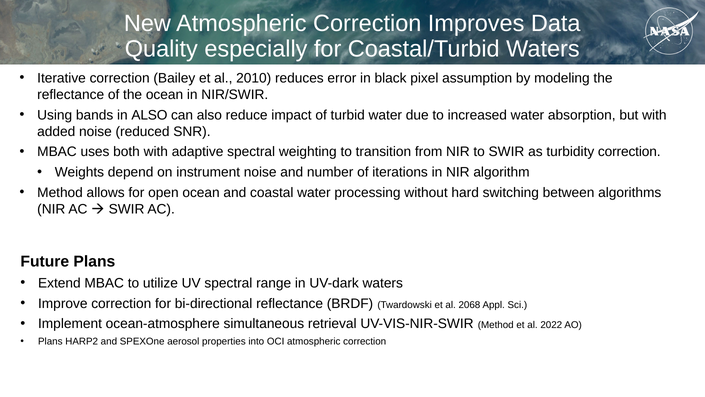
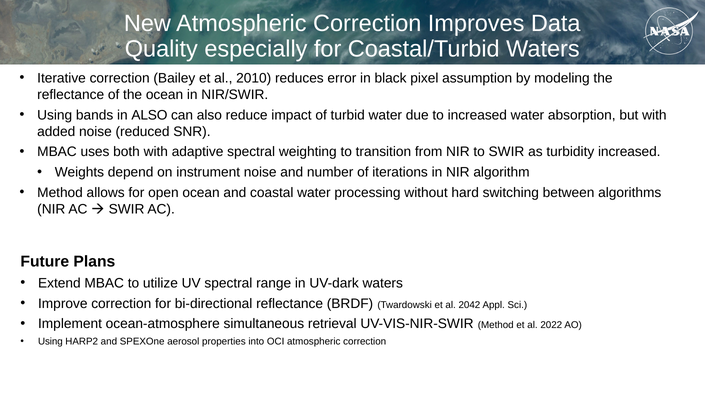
turbidity correction: correction -> increased (629, 152)
2068: 2068 -> 2042 (469, 304)
Plans: Plans -> Using (50, 341)
